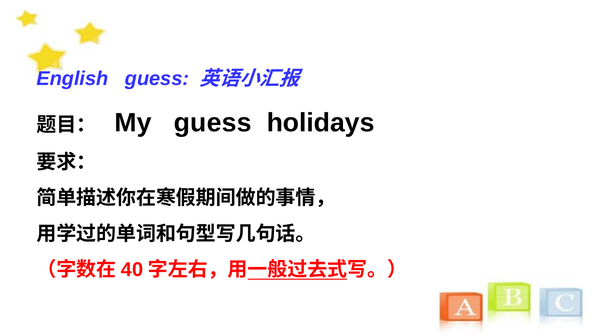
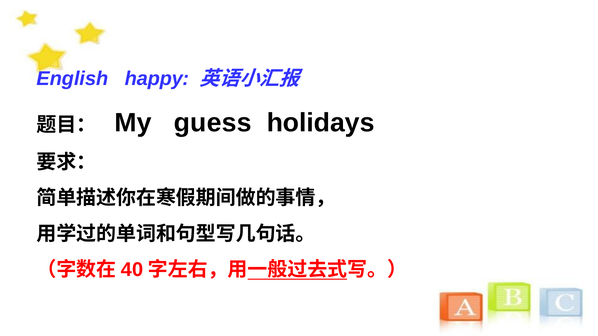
English guess: guess -> happy (157, 79)
